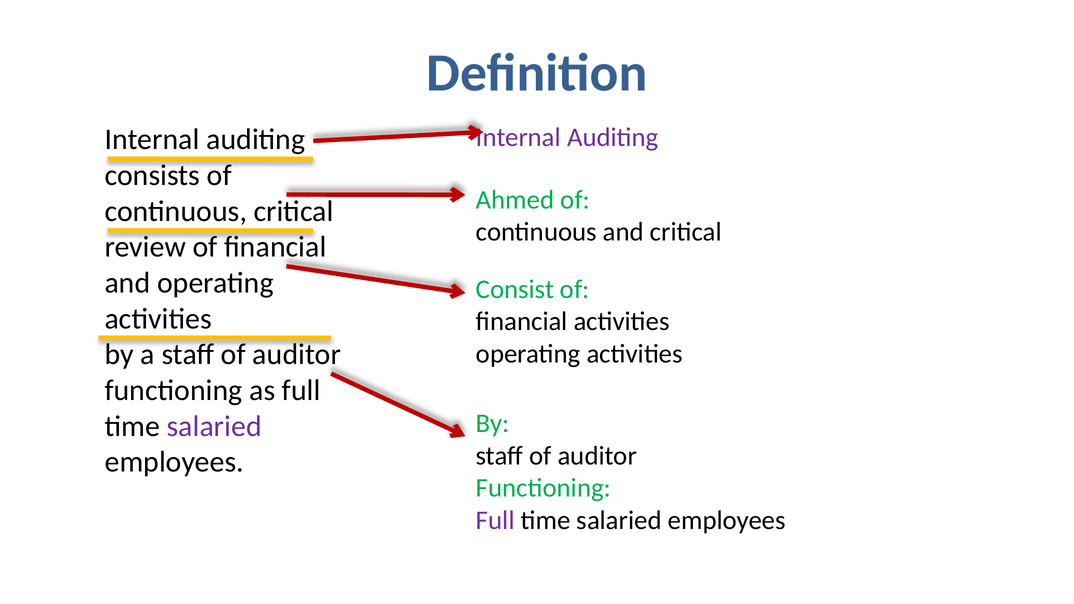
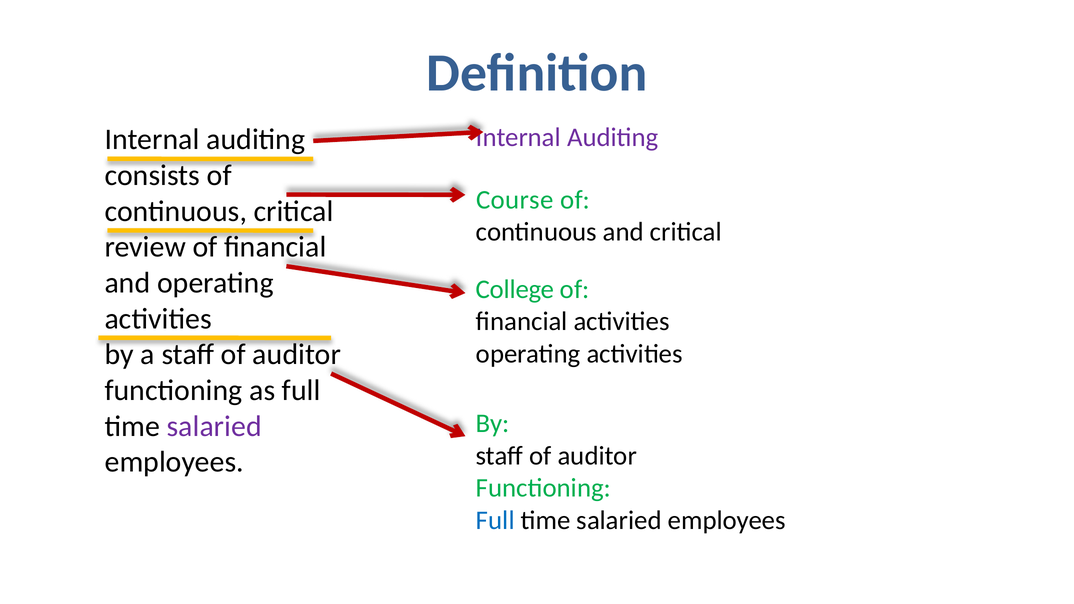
Ahmed: Ahmed -> Course (515, 200)
Consist: Consist -> College (515, 289)
Full colour: purple -> blue (495, 520)
